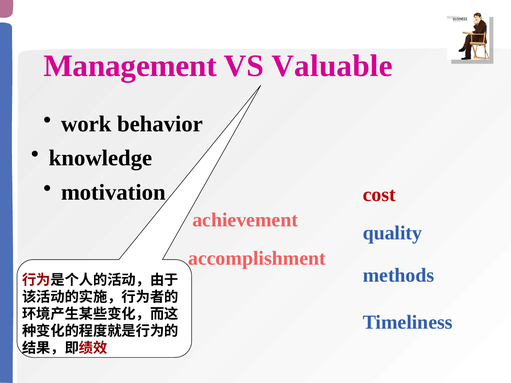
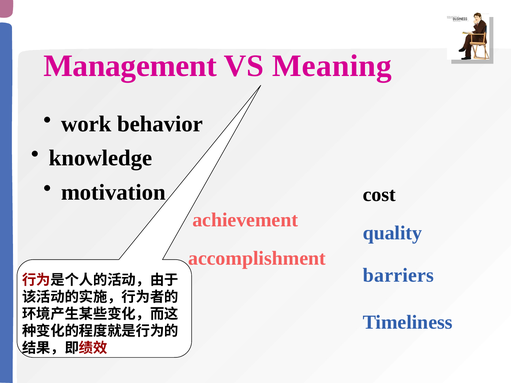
Valuable: Valuable -> Meaning (332, 66)
cost colour: red -> black (379, 195)
methods: methods -> barriers (398, 276)
